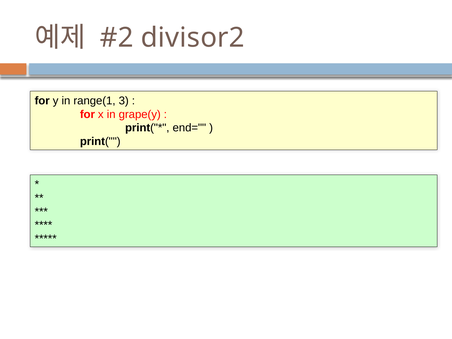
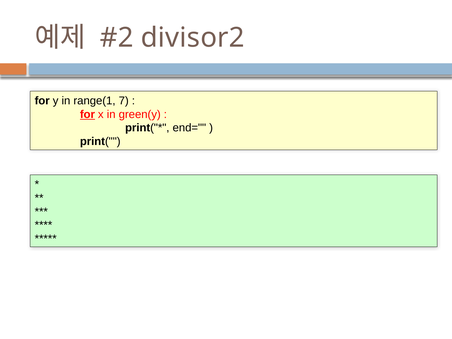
3: 3 -> 7 (124, 101)
for underline: none -> present (87, 114)
grape(y: grape(y -> green(y (140, 114)
